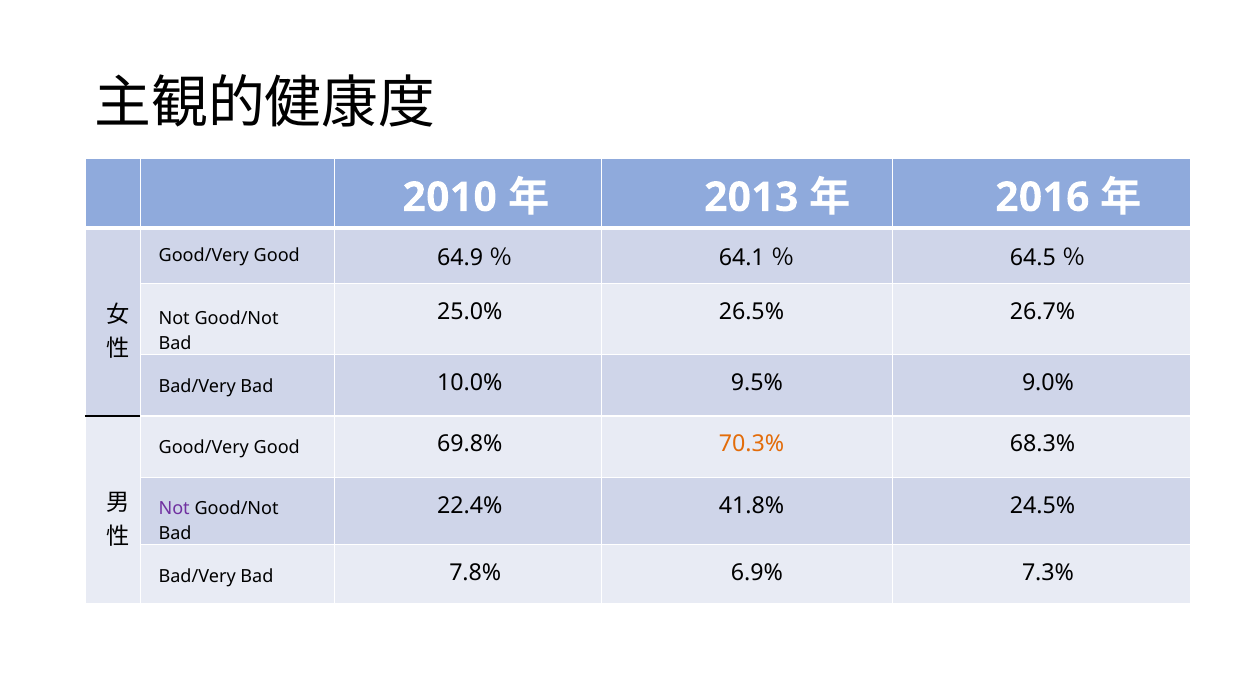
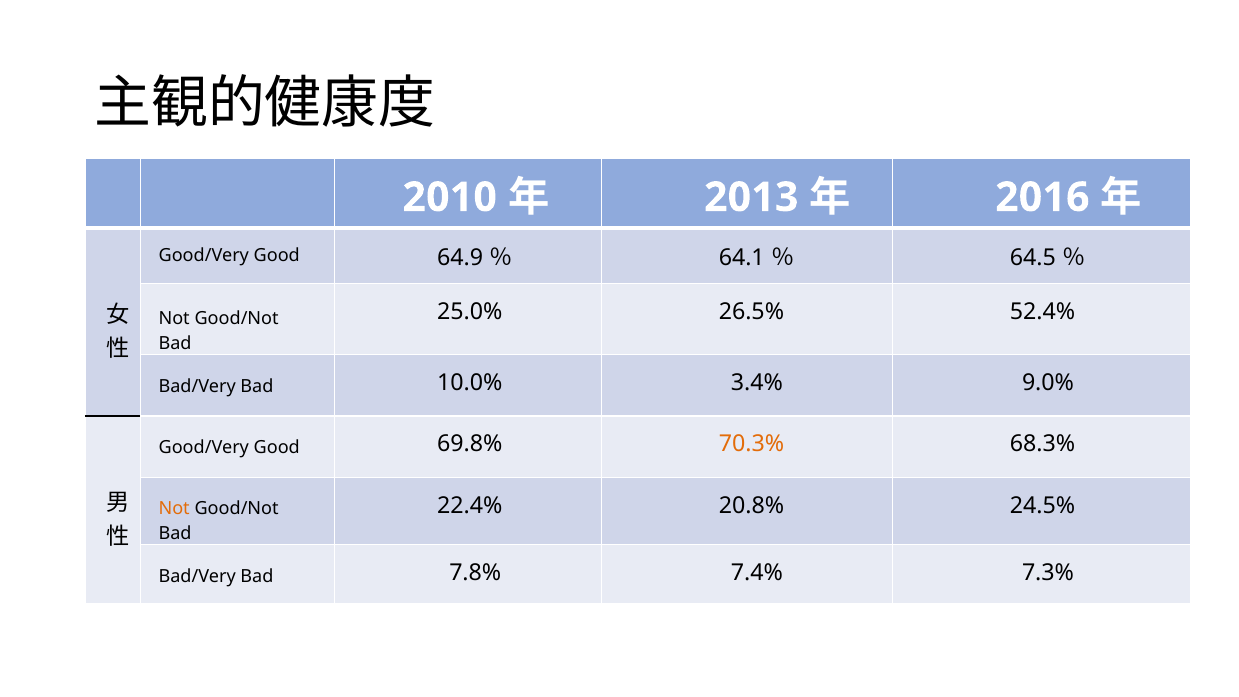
26.7%: 26.7% -> 52.4% (1043, 312)
9.5%: 9.5% -> 3.4% (757, 383)
41.8%: 41.8% -> 20.8% (751, 505)
Not colour: purple -> orange (174, 509)
6.9%: 6.9% -> 7.4% (757, 573)
